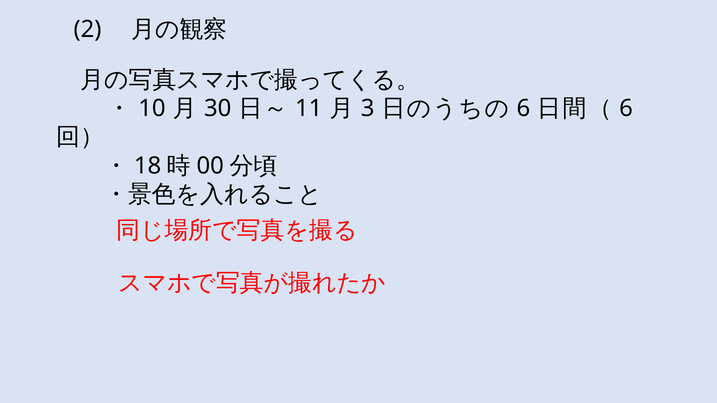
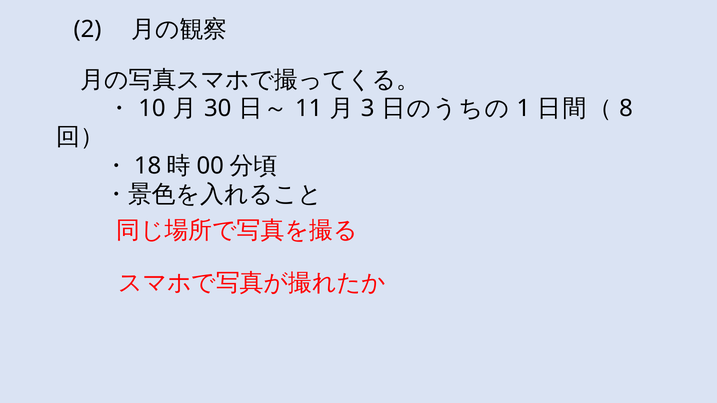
6: 6 -> 1 (523, 108)
6: 6 -> 8 (626, 108)
